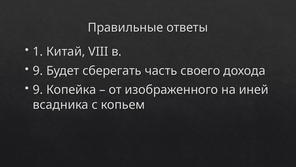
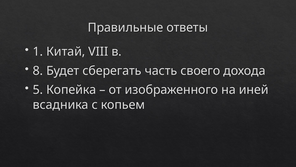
9: 9 -> 8 (38, 71)
9: 9 -> 5 (38, 90)
